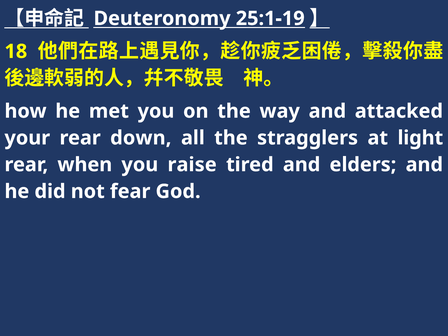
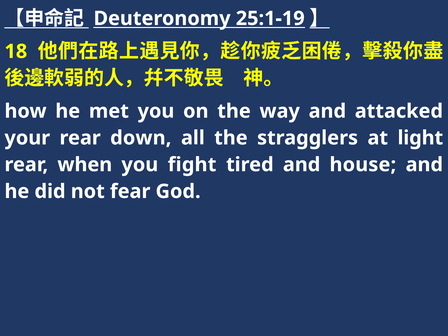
raise: raise -> fight (192, 165)
elders: elders -> house (363, 165)
